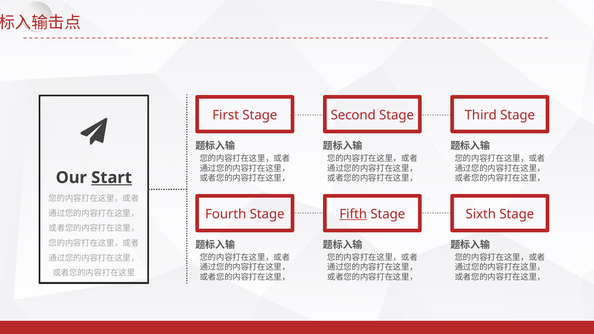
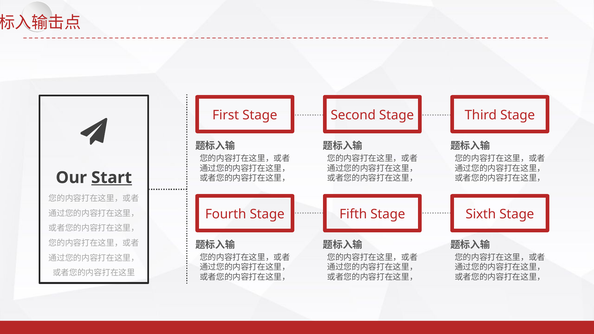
Fifth underline: present -> none (353, 214)
